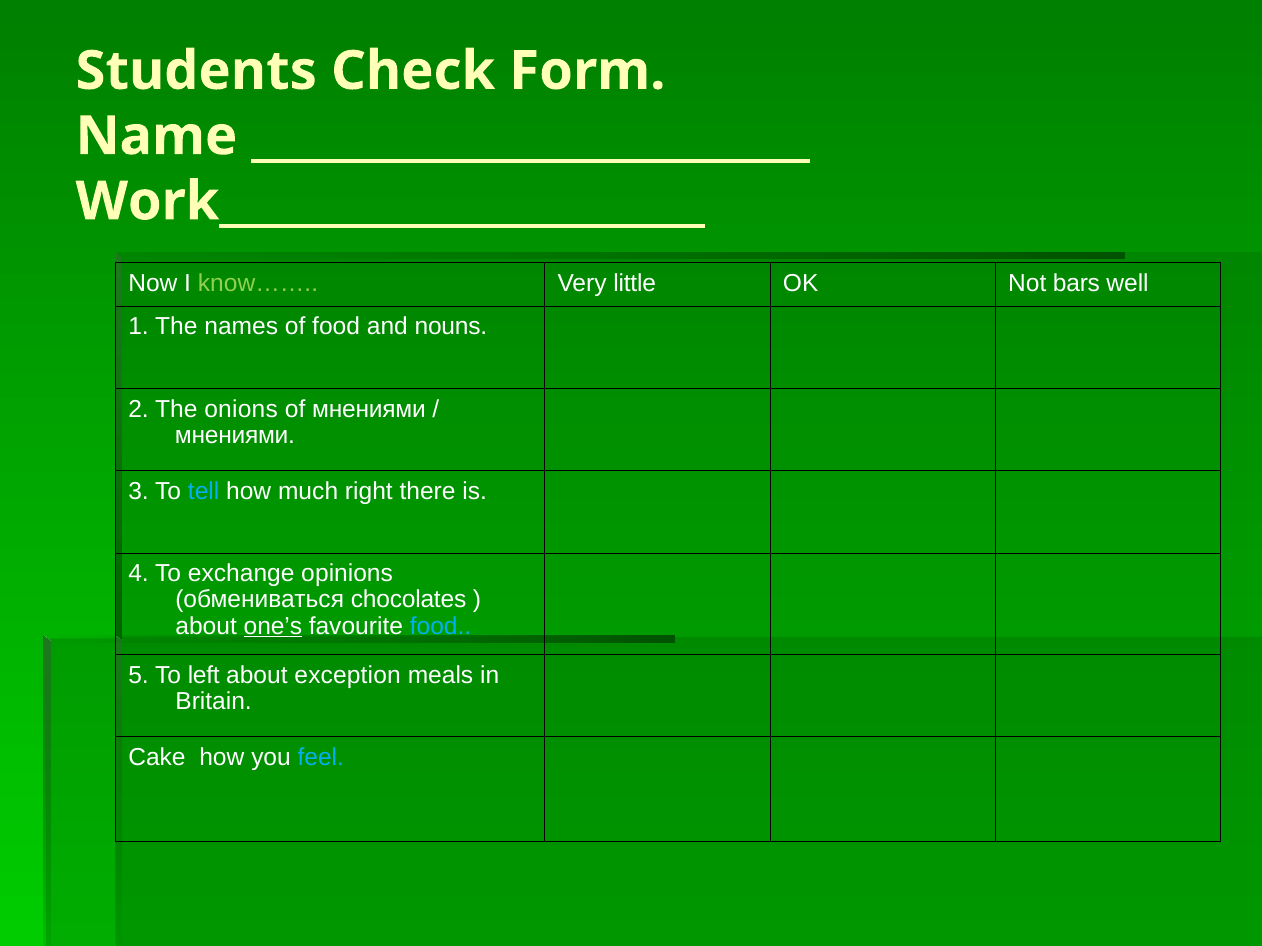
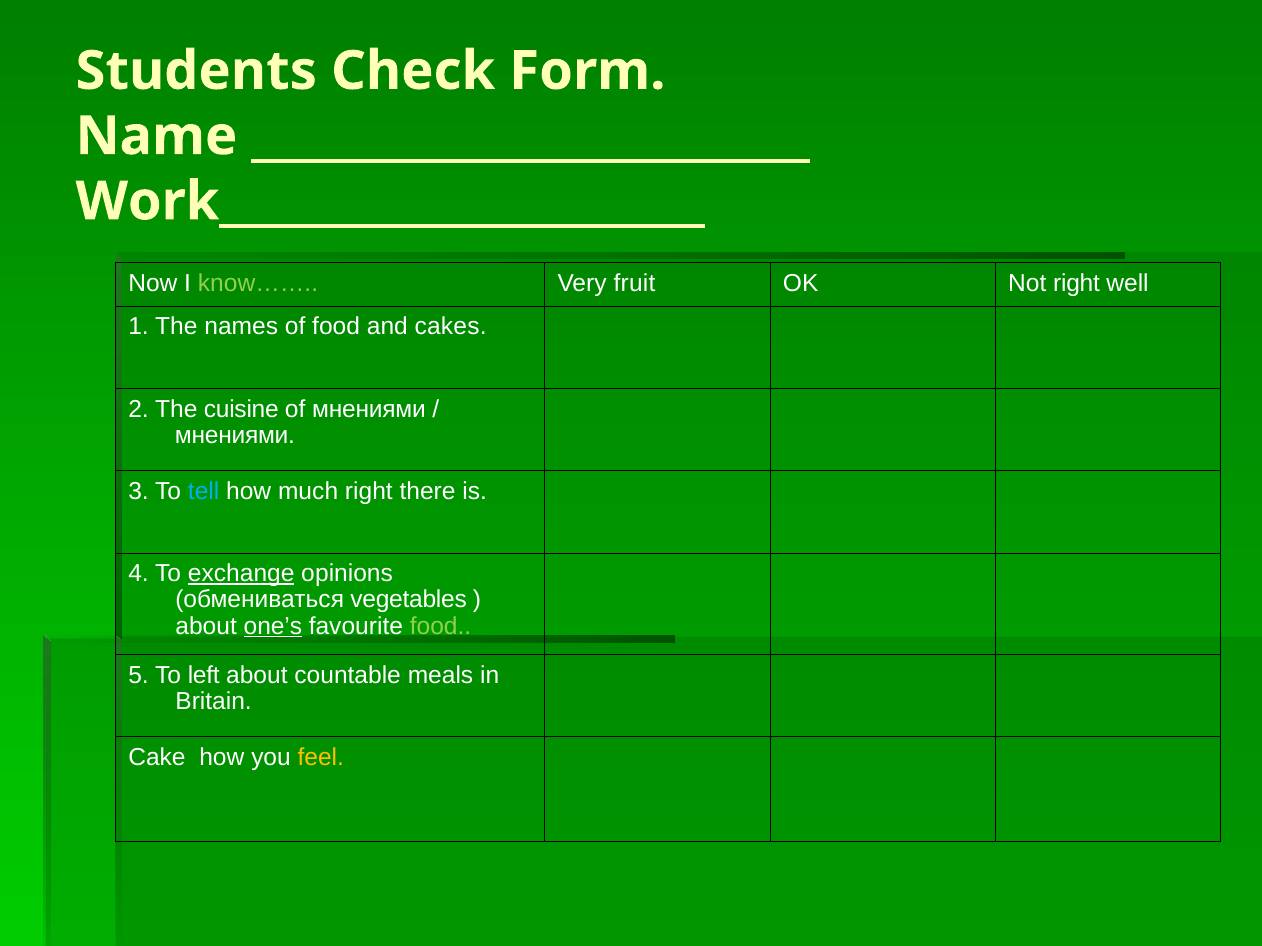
little: little -> fruit (634, 283)
Not bars: bars -> right (1076, 283)
nouns: nouns -> cakes (451, 327)
onions: onions -> cuisine (241, 409)
exchange underline: none -> present (241, 574)
chocolates: chocolates -> vegetables (409, 600)
food colour: light blue -> light green (440, 626)
exception: exception -> countable (348, 675)
feel colour: light blue -> yellow (321, 758)
